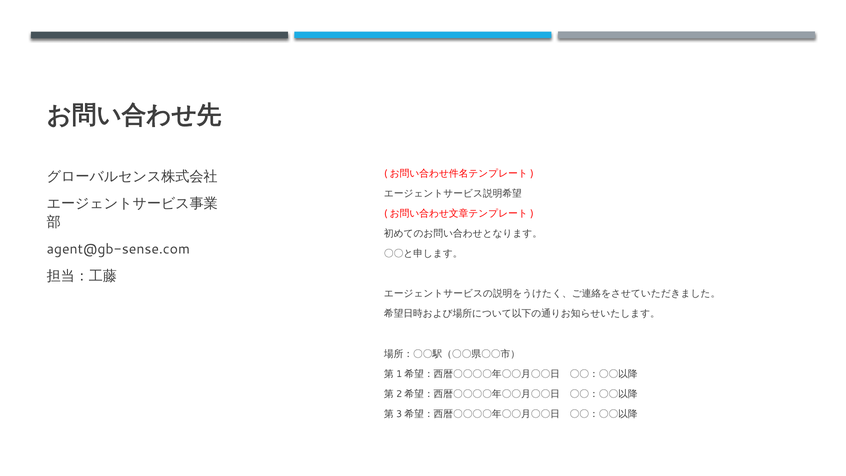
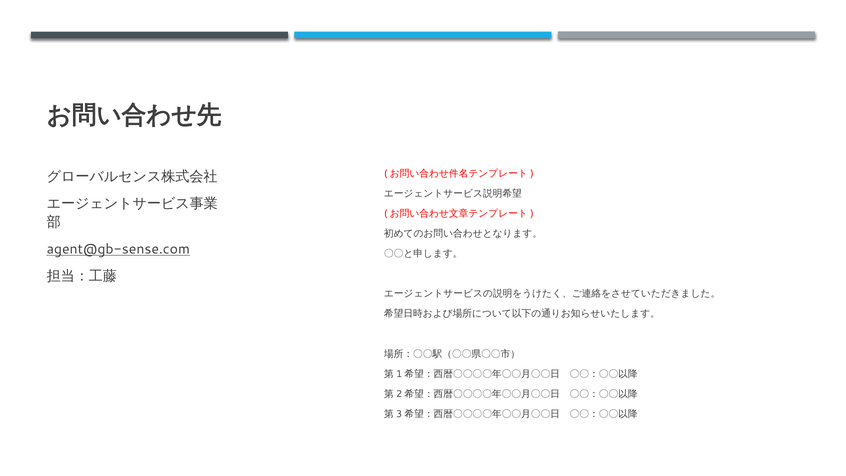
agent@gb-sense.com underline: none -> present (118, 249)
